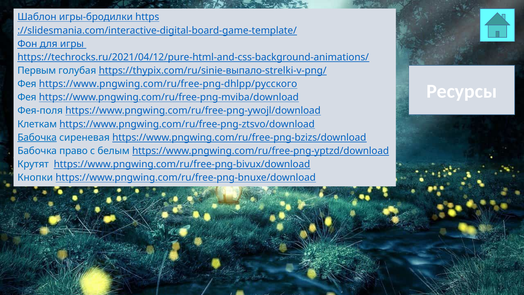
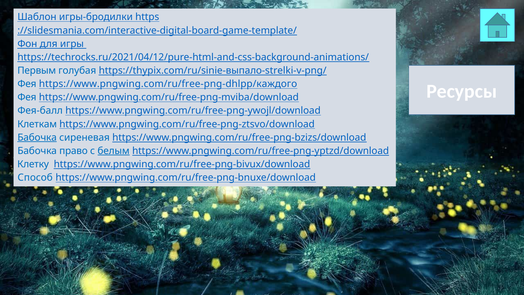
https://www.pngwing.com/ru/free-png-dhlpp/русского: https://www.pngwing.com/ru/free-png-dhlpp/русского -> https://www.pngwing.com/ru/free-png-dhlpp/каждого (168, 84)
Фея-поля: Фея-поля -> Фея-балл (40, 111)
белым underline: none -> present (114, 151)
Крутят: Крутят -> Клетку (33, 164)
Кнопки: Кнопки -> Способ (35, 177)
